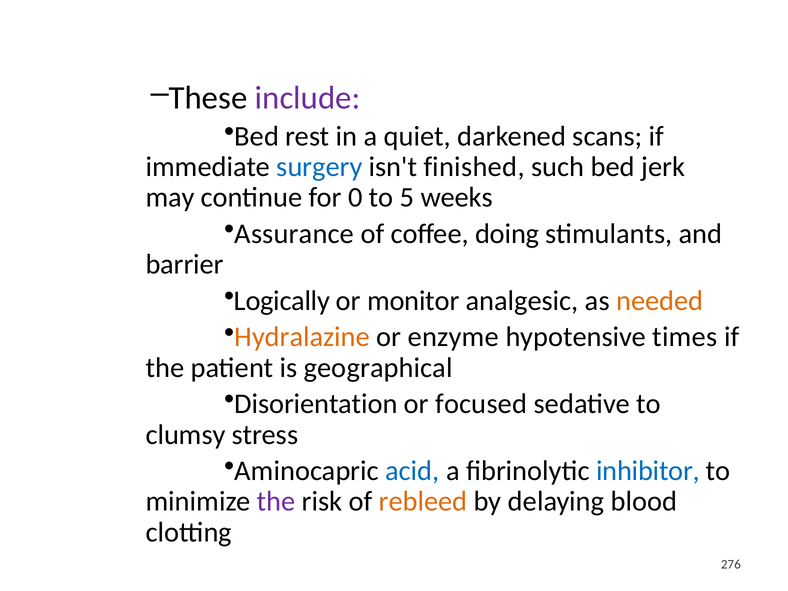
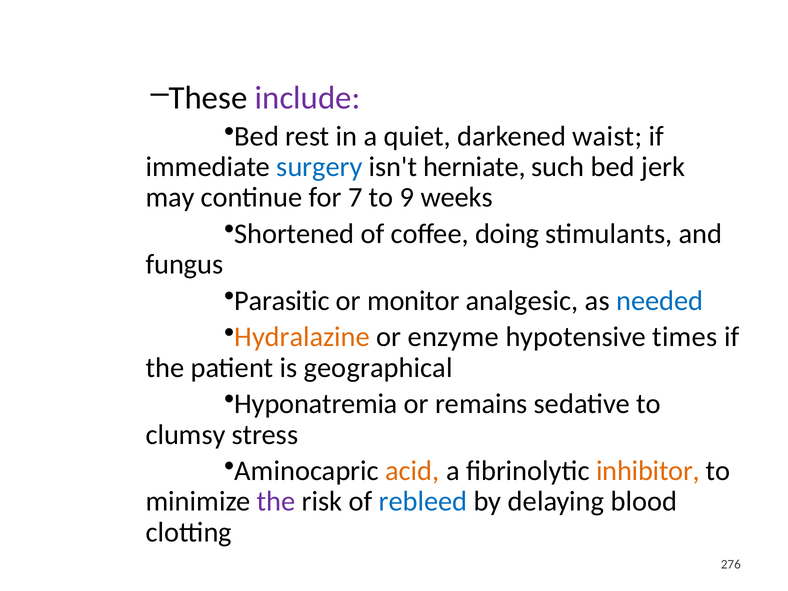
scans: scans -> waist (607, 136)
finished: finished -> herniate (474, 167)
0: 0 -> 7 (355, 198)
5: 5 -> 9 (407, 198)
Assurance: Assurance -> Shortened (294, 234)
barrier: barrier -> fungus (184, 265)
Logically: Logically -> Parasitic (282, 301)
needed colour: orange -> blue (660, 301)
Disorientation: Disorientation -> Hyponatremia (316, 404)
focused: focused -> remains (481, 404)
acid colour: blue -> orange (412, 471)
inhibitor colour: blue -> orange (648, 471)
rebleed colour: orange -> blue (423, 502)
